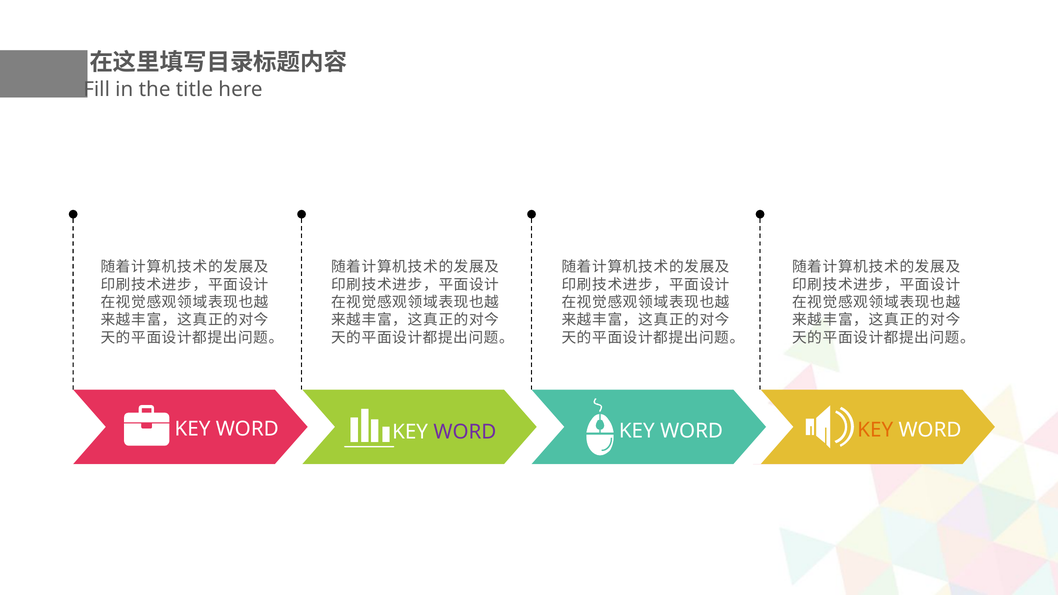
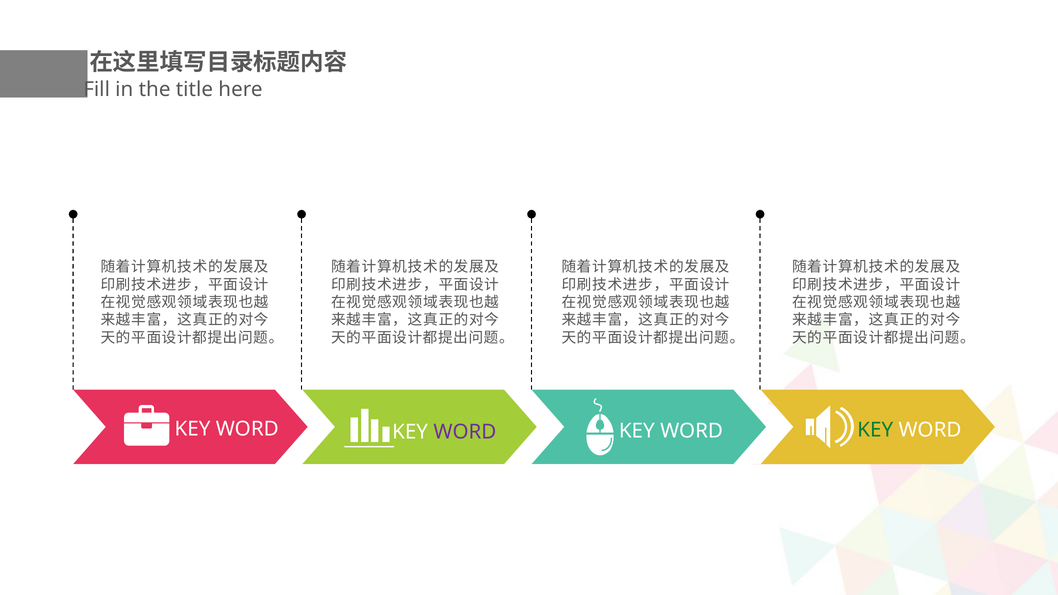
KEY colour: orange -> green (875, 430)
